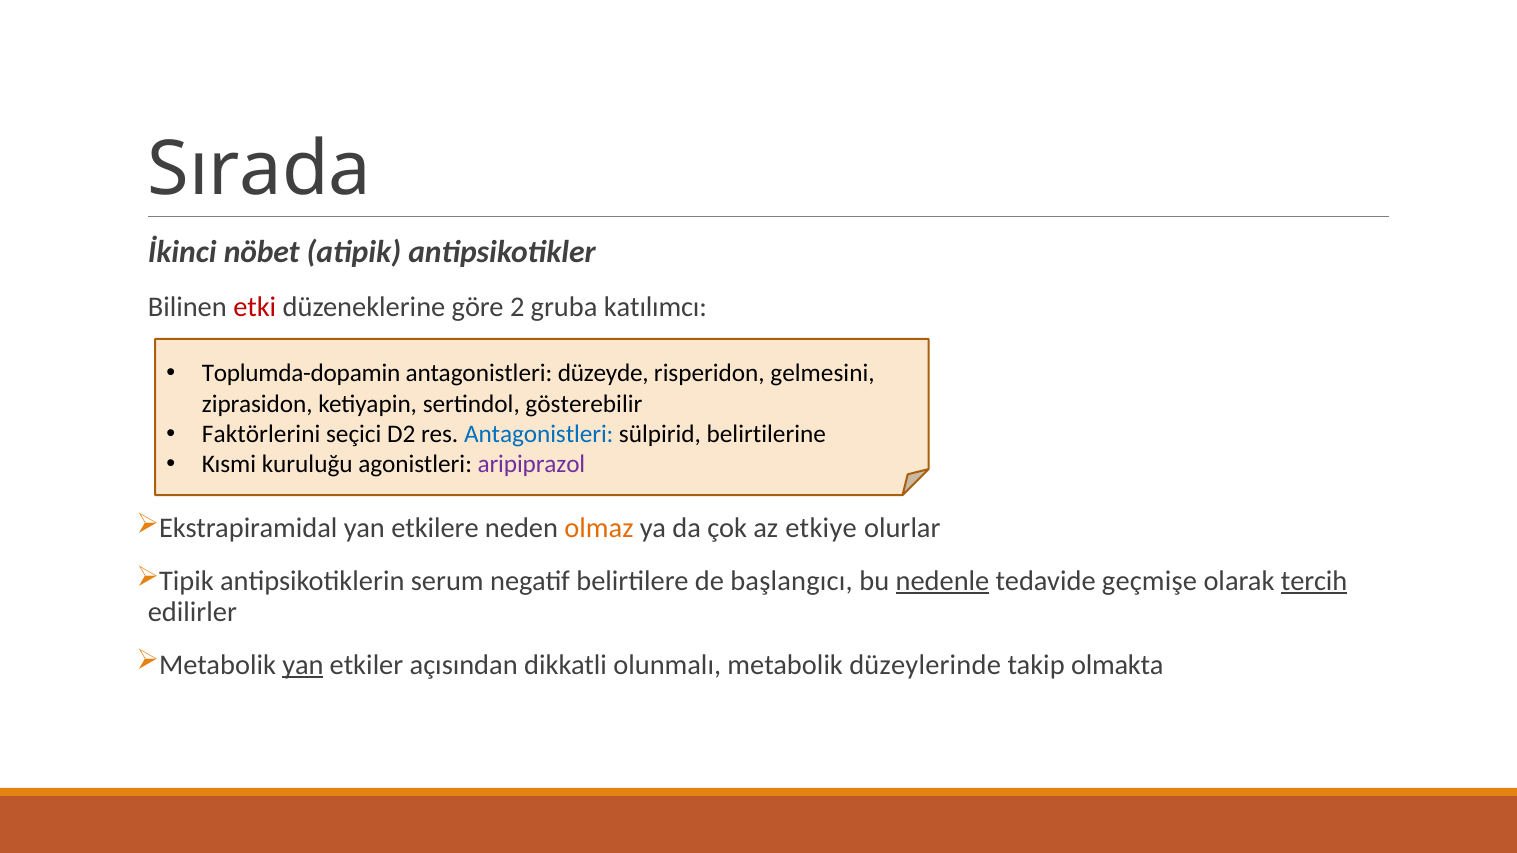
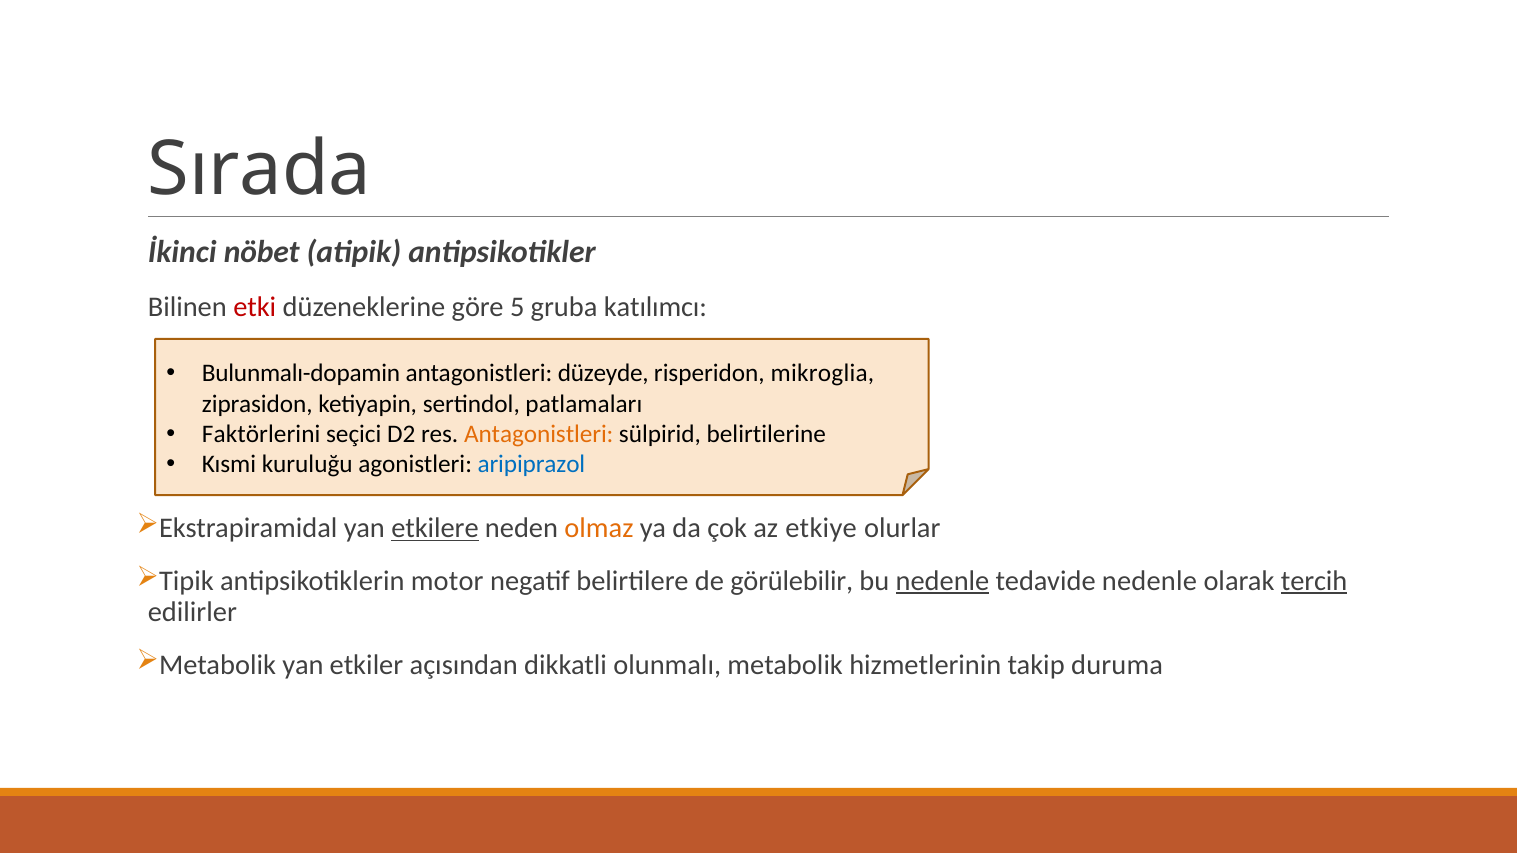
2: 2 -> 5 (517, 307)
Toplumda-dopamin: Toplumda-dopamin -> Bulunmalı-dopamin (301, 374)
gelmesini: gelmesini -> mikroglia (822, 374)
gösterebilir: gösterebilir -> patlamaları (584, 404)
Antagonistleri colour: blue -> orange (539, 434)
aripiprazol colour: purple -> blue (531, 465)
etkilere underline: none -> present (435, 528)
serum: serum -> motor (447, 581)
başlangıcı: başlangıcı -> görülebilir (792, 581)
tedavide geçmişe: geçmişe -> nedenle (1149, 581)
yan underline: present -> none (303, 665)
düzeylerinde: düzeylerinde -> hizmetlerinin (925, 665)
olmakta: olmakta -> duruma (1117, 665)
